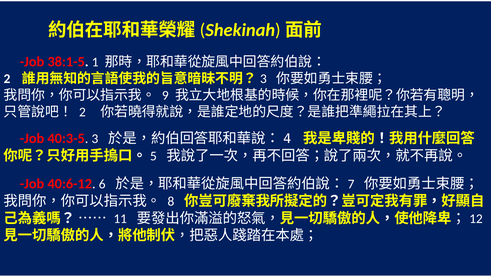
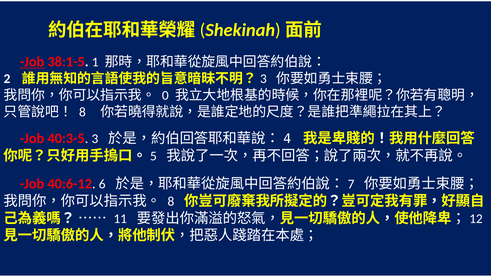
Job underline: none -> present (32, 62)
9: 9 -> 0 (165, 95)
2: 2 -> 8 (82, 112)
